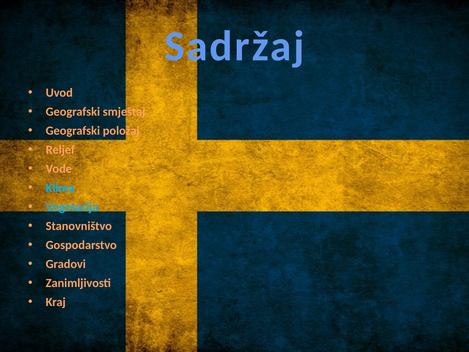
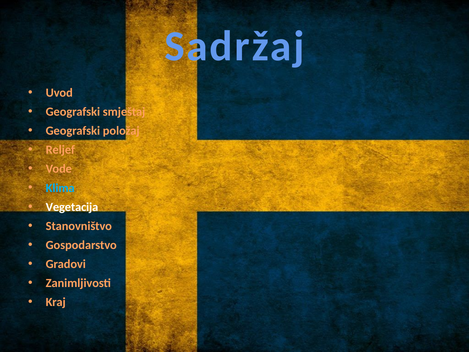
Vegetacija colour: light blue -> white (72, 207)
